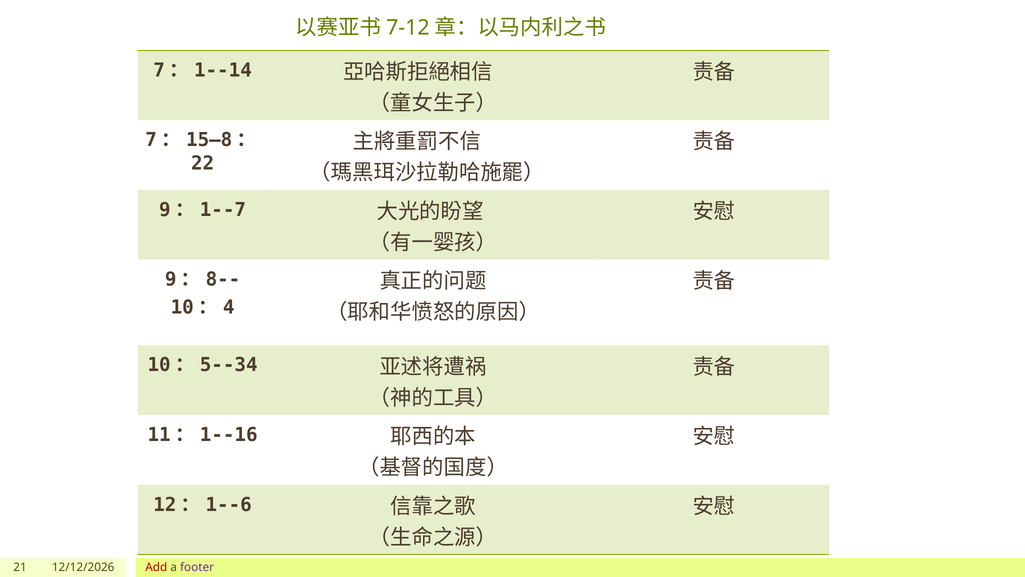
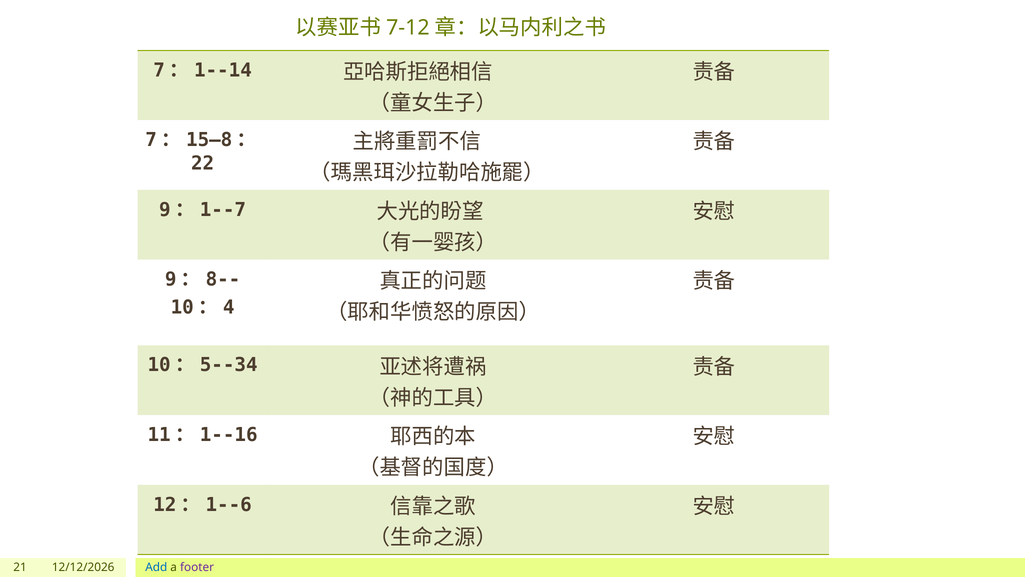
Add colour: red -> blue (156, 567)
